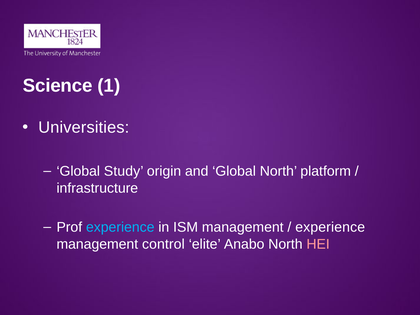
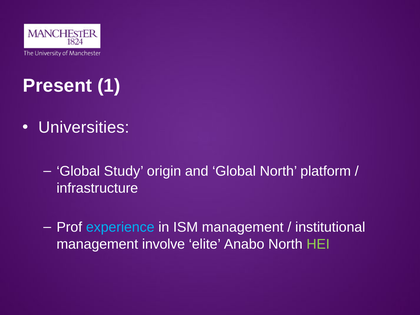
Science: Science -> Present (57, 86)
experience: experience -> institutional (330, 227)
control: control -> involve (163, 244)
HEI colour: pink -> light green (318, 244)
